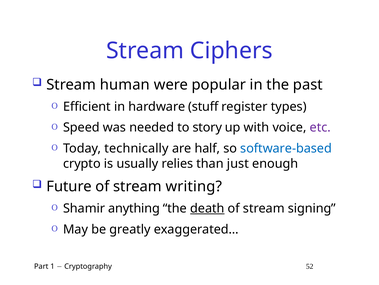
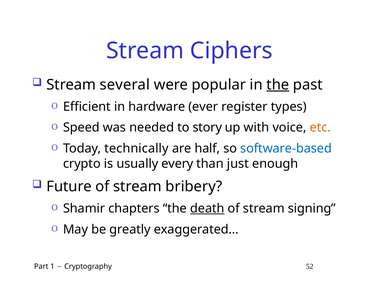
human: human -> several (125, 84)
the underline: none -> present (278, 84)
stuff: stuff -> ever (203, 106)
etc colour: purple -> orange (320, 127)
relies: relies -> every (177, 163)
writing: writing -> bribery (194, 186)
anything: anything -> chapters (134, 208)
